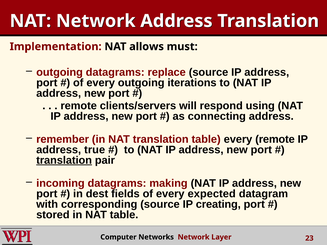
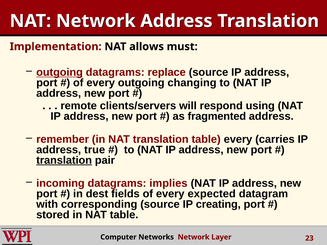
outgoing underline: none -> present (60, 72)
iterations: iterations -> changing (192, 83)
connecting: connecting -> fragmented (217, 116)
every remote: remote -> carries (275, 139)
making: making -> implies (168, 184)
